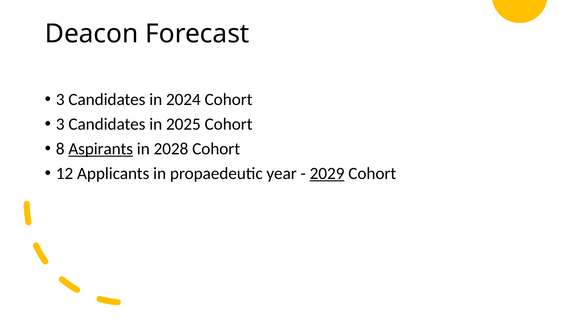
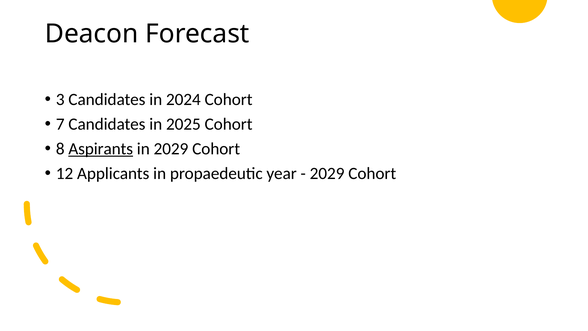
3: 3 -> 7 (60, 124)
in 2028: 2028 -> 2029 (171, 149)
2029 underline: present -> none (327, 173)
